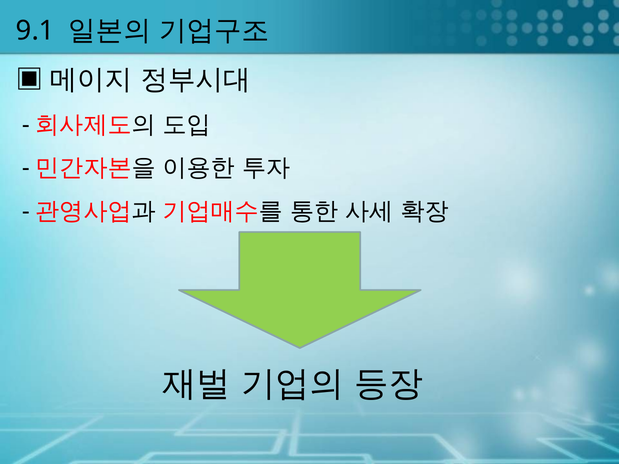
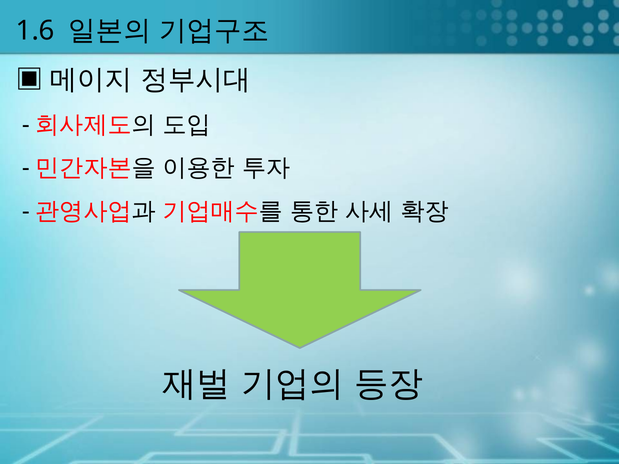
9.1: 9.1 -> 1.6 (35, 31)
